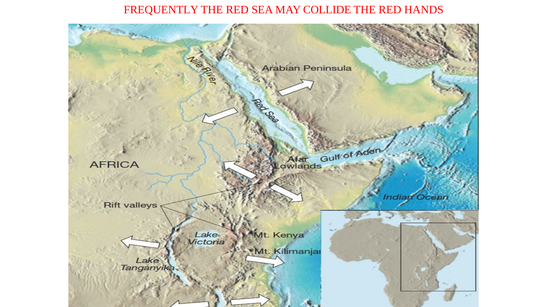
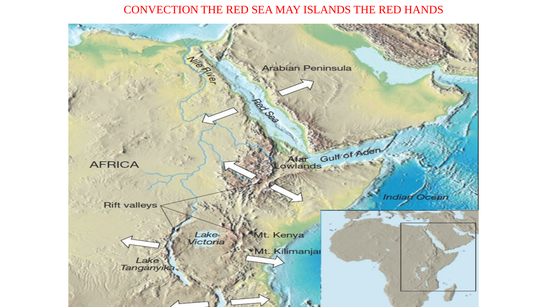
FREQUENTLY: FREQUENTLY -> CONVECTION (161, 10)
COLLIDE: COLLIDE -> ISLANDS (327, 10)
